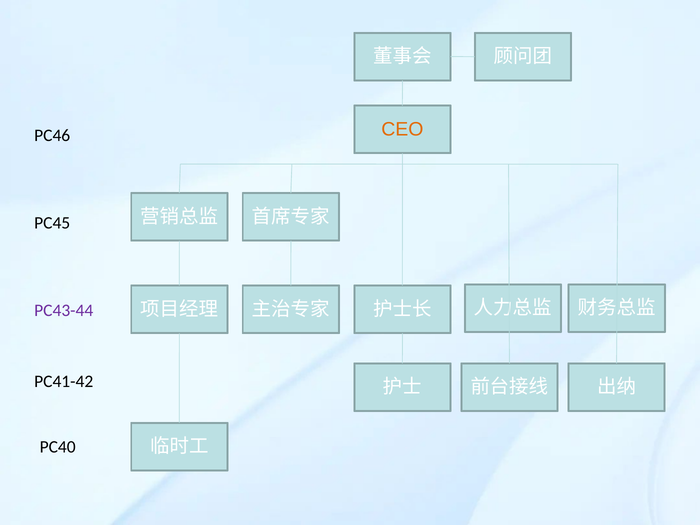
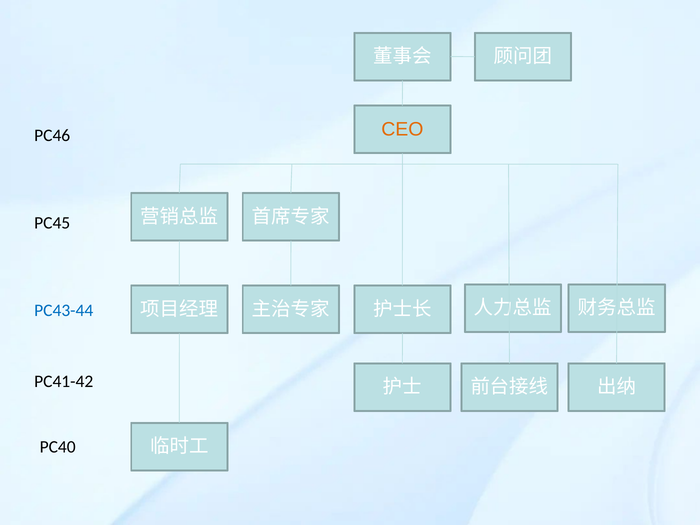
PC43-44 colour: purple -> blue (64, 310)
